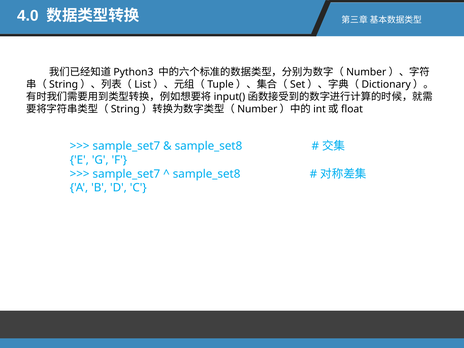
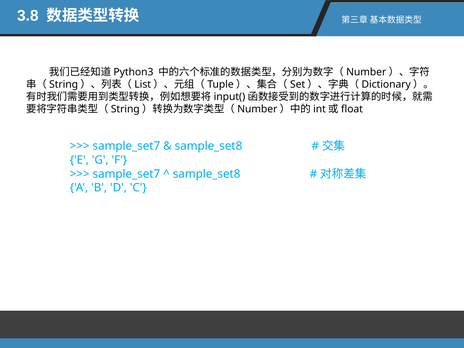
4.0: 4.0 -> 3.8 (28, 16)
